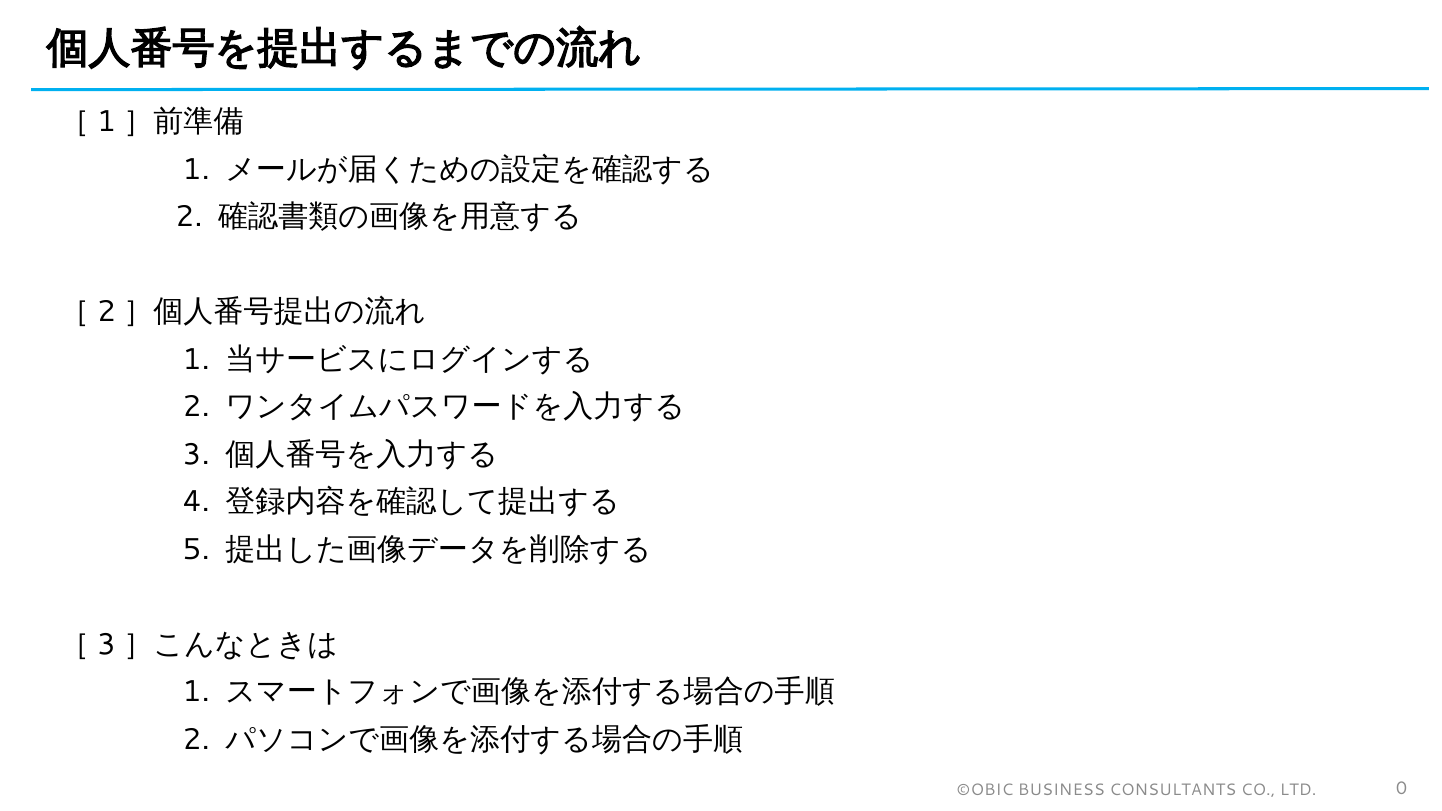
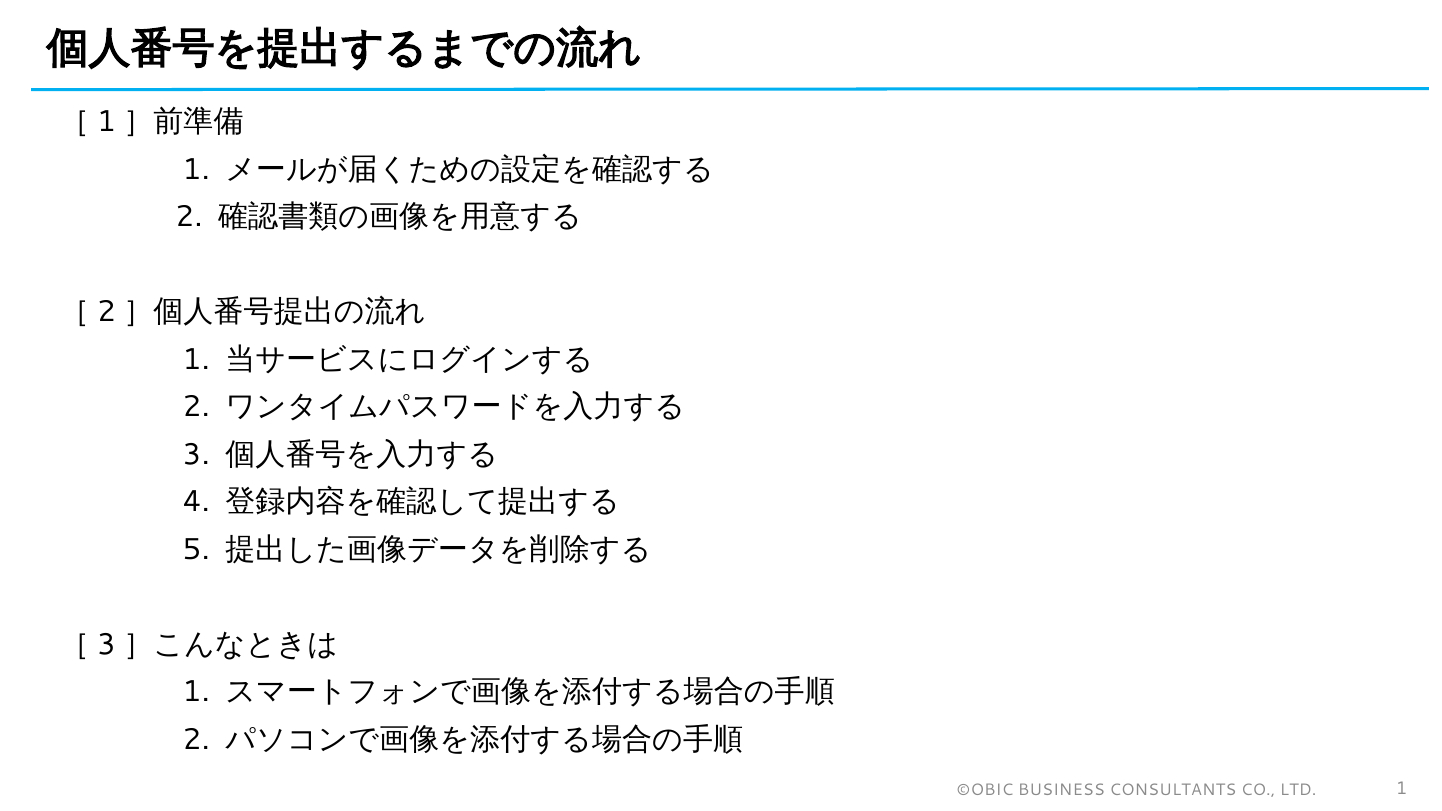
LTD 0: 0 -> 1 (1402, 789)
